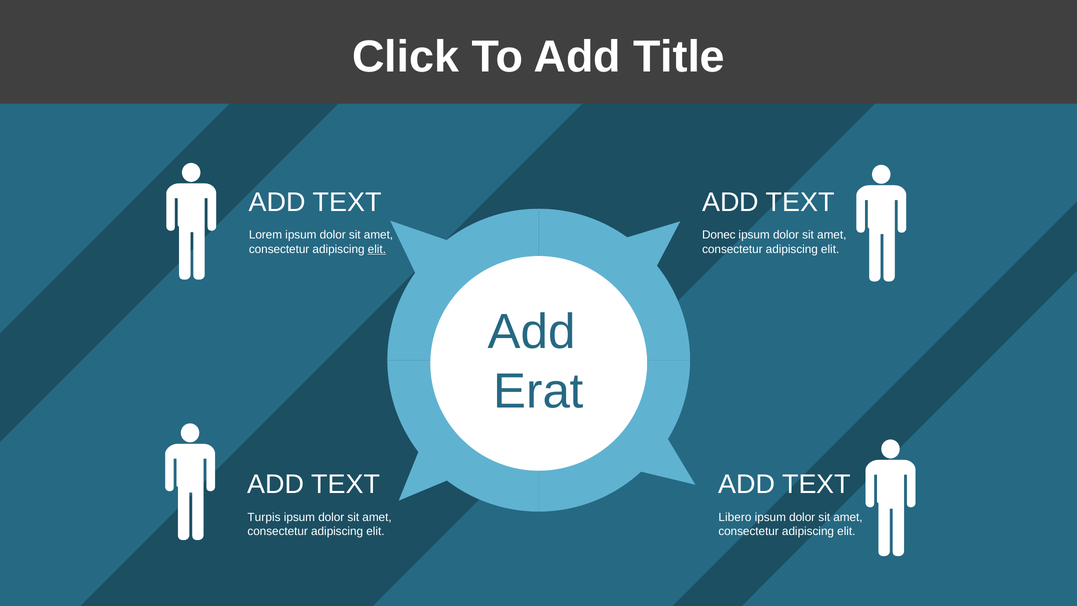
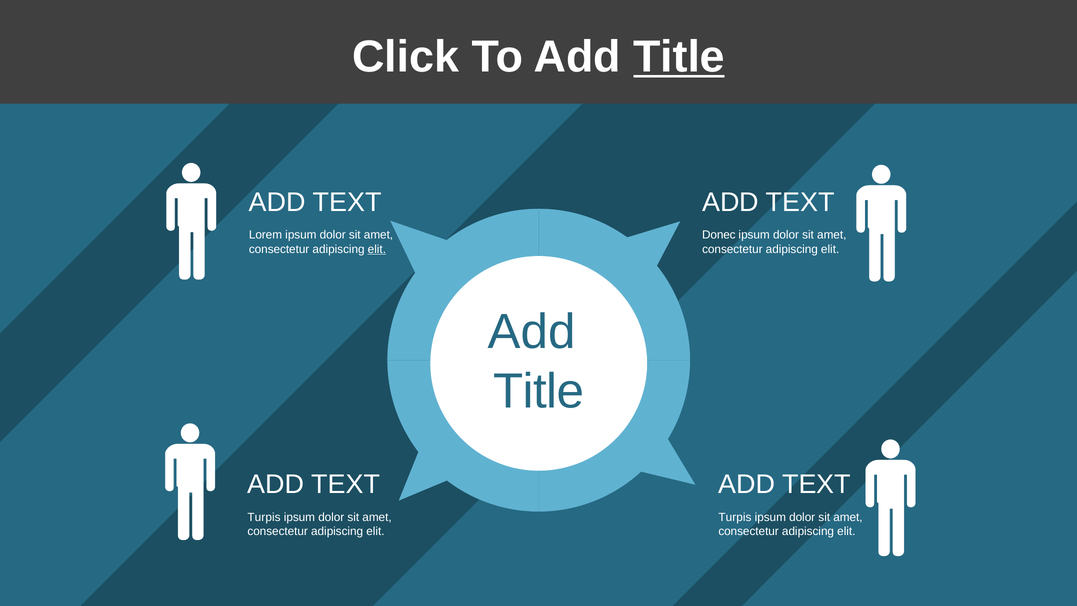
Title underline: none -> present (679, 57)
Erat: Erat -> Title (539, 391)
Libero: Libero -> Turpis (735, 517)
